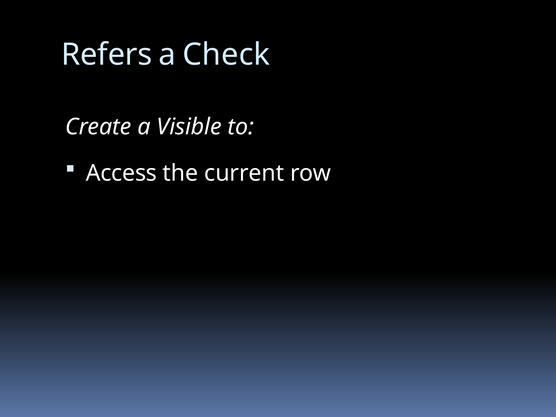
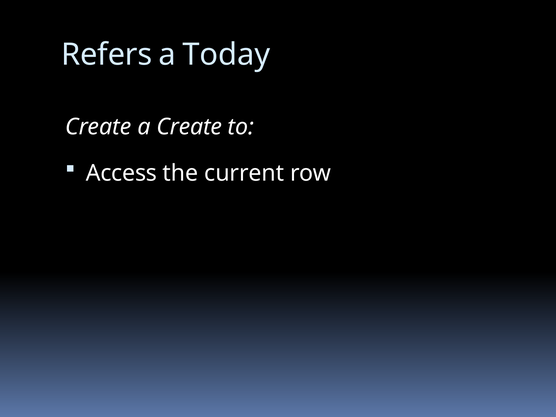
Check: Check -> Today (226, 55)
a Visible: Visible -> Create (189, 127)
